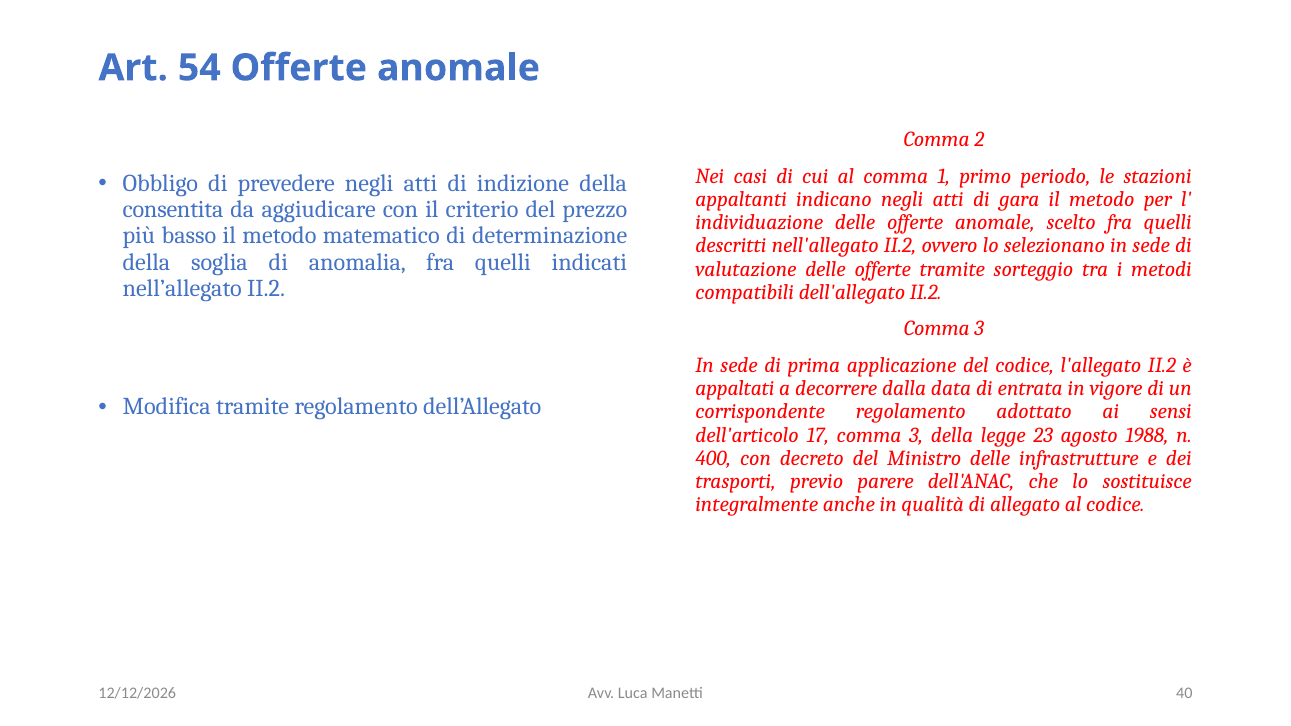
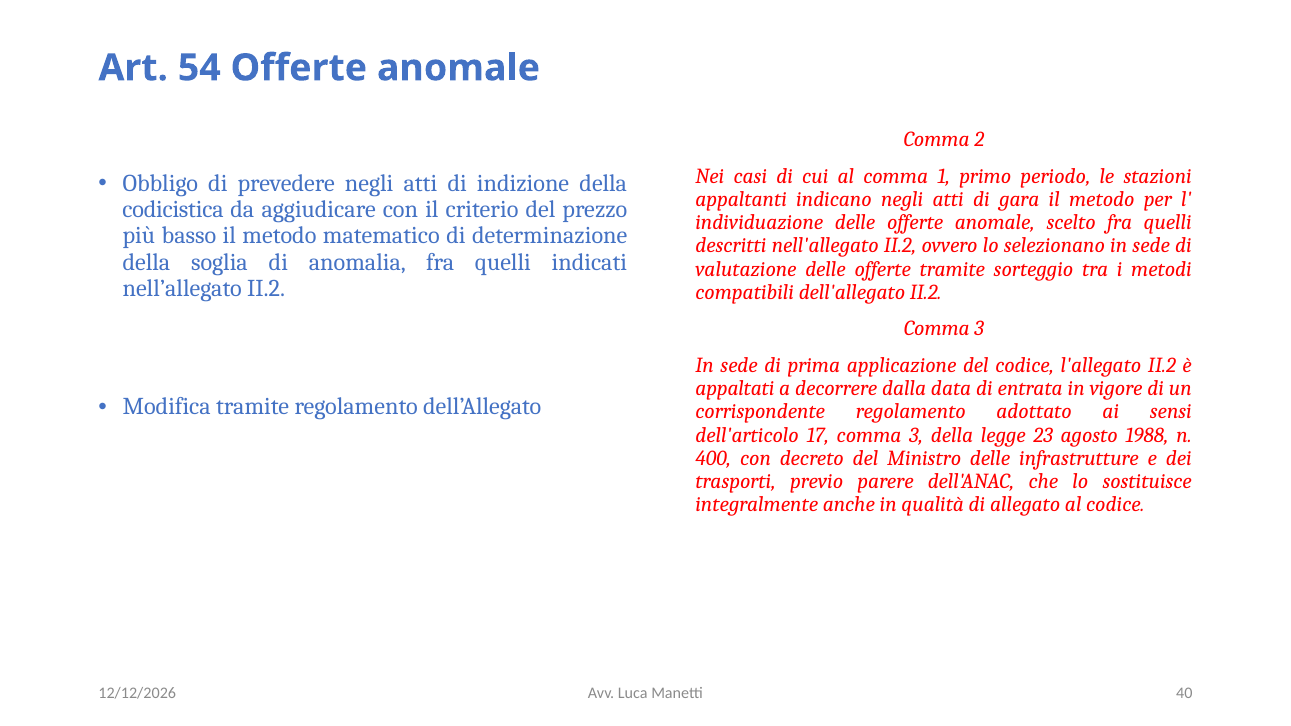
consentita: consentita -> codicistica (173, 210)
